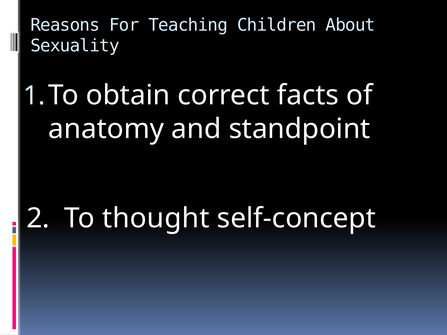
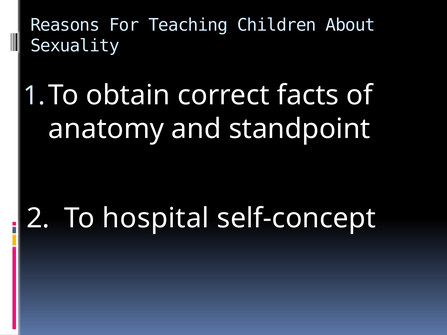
thought: thought -> hospital (156, 218)
